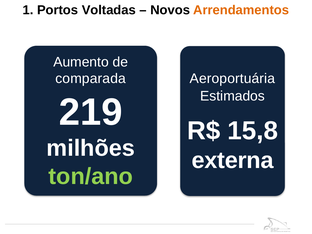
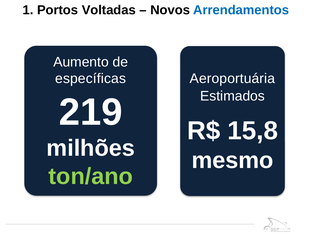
Arrendamentos colour: orange -> blue (241, 10)
comparada: comparada -> específicas (91, 79)
externa: externa -> mesmo (232, 160)
